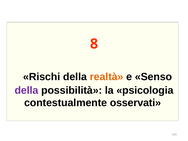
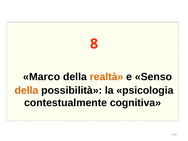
Rischi: Rischi -> Marco (42, 77)
della colour: purple -> orange (26, 90)
osservati: osservati -> cognitiva (135, 103)
